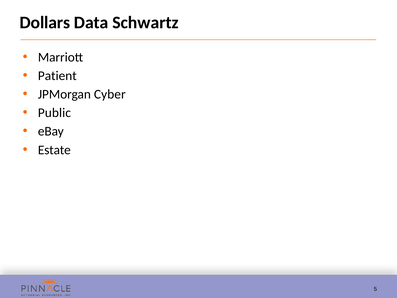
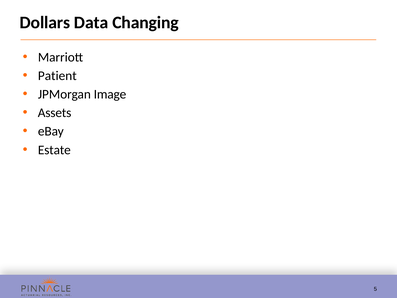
Schwartz: Schwartz -> Changing (146, 22)
Cyber: Cyber -> Image (110, 94)
Public: Public -> Assets (55, 113)
